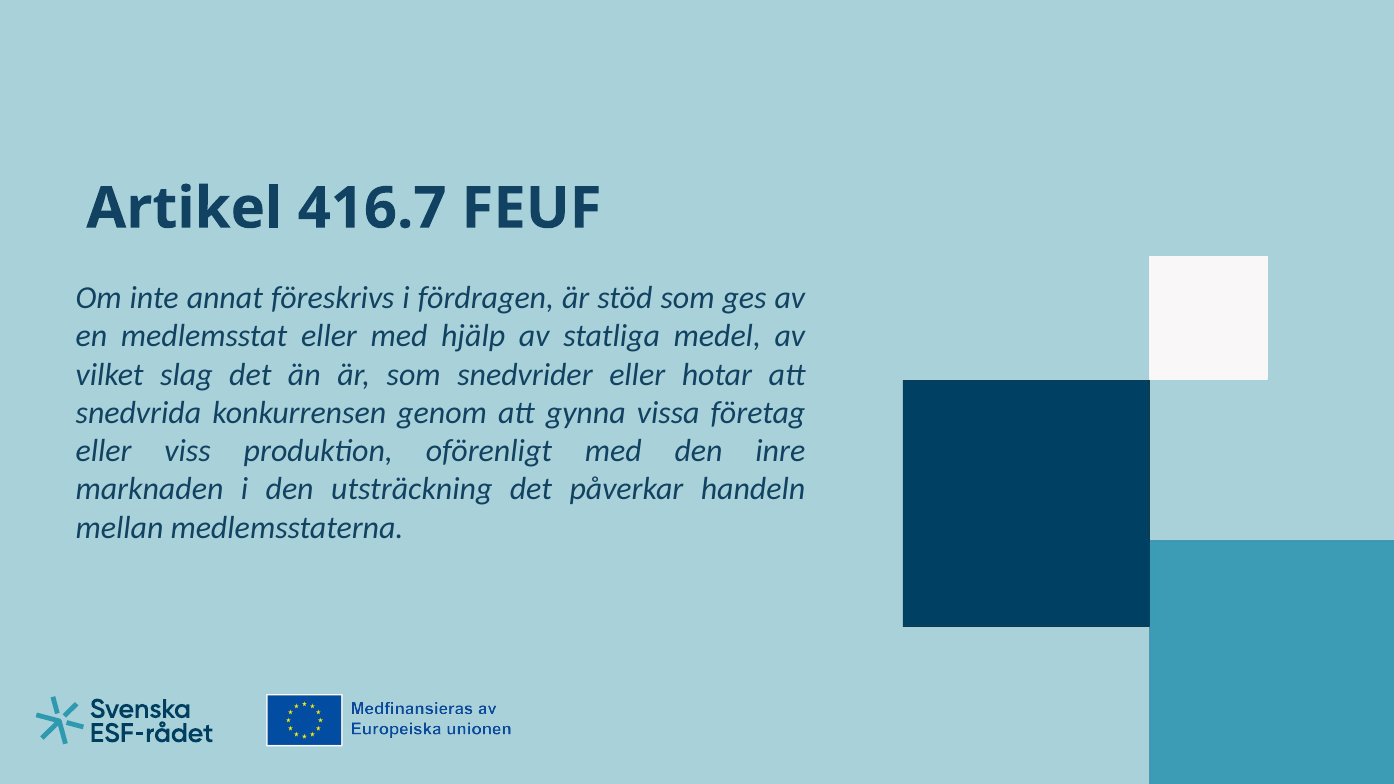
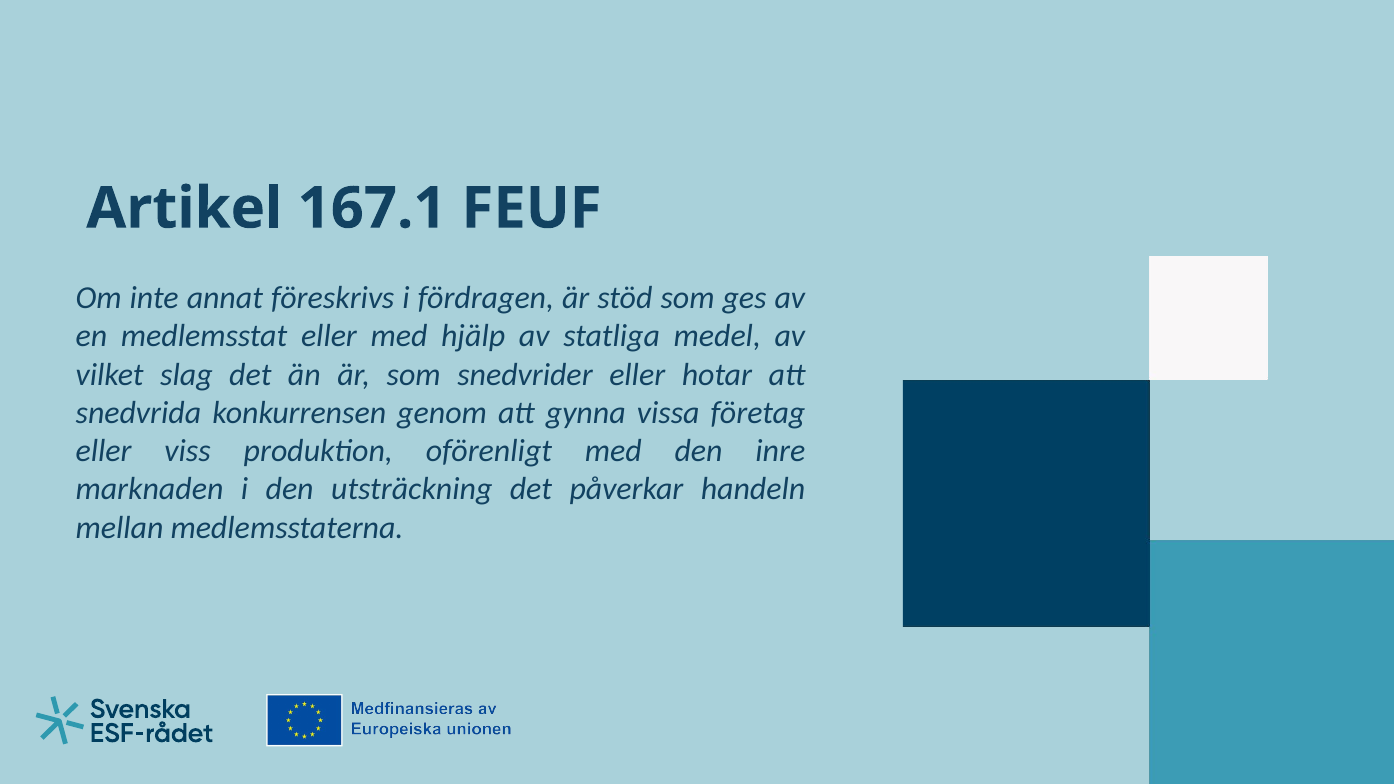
416.7: 416.7 -> 167.1 (372, 209)
